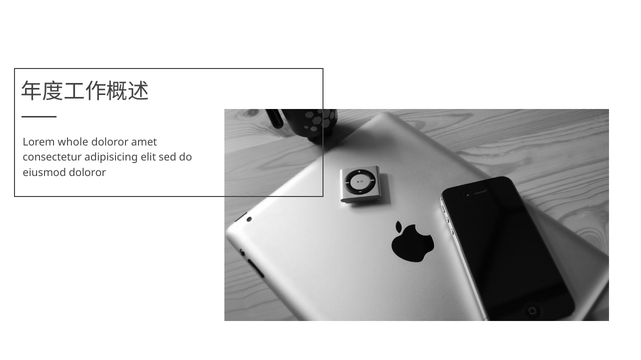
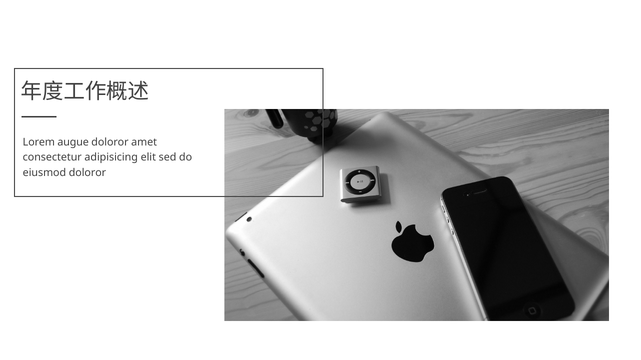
whole: whole -> augue (73, 142)
